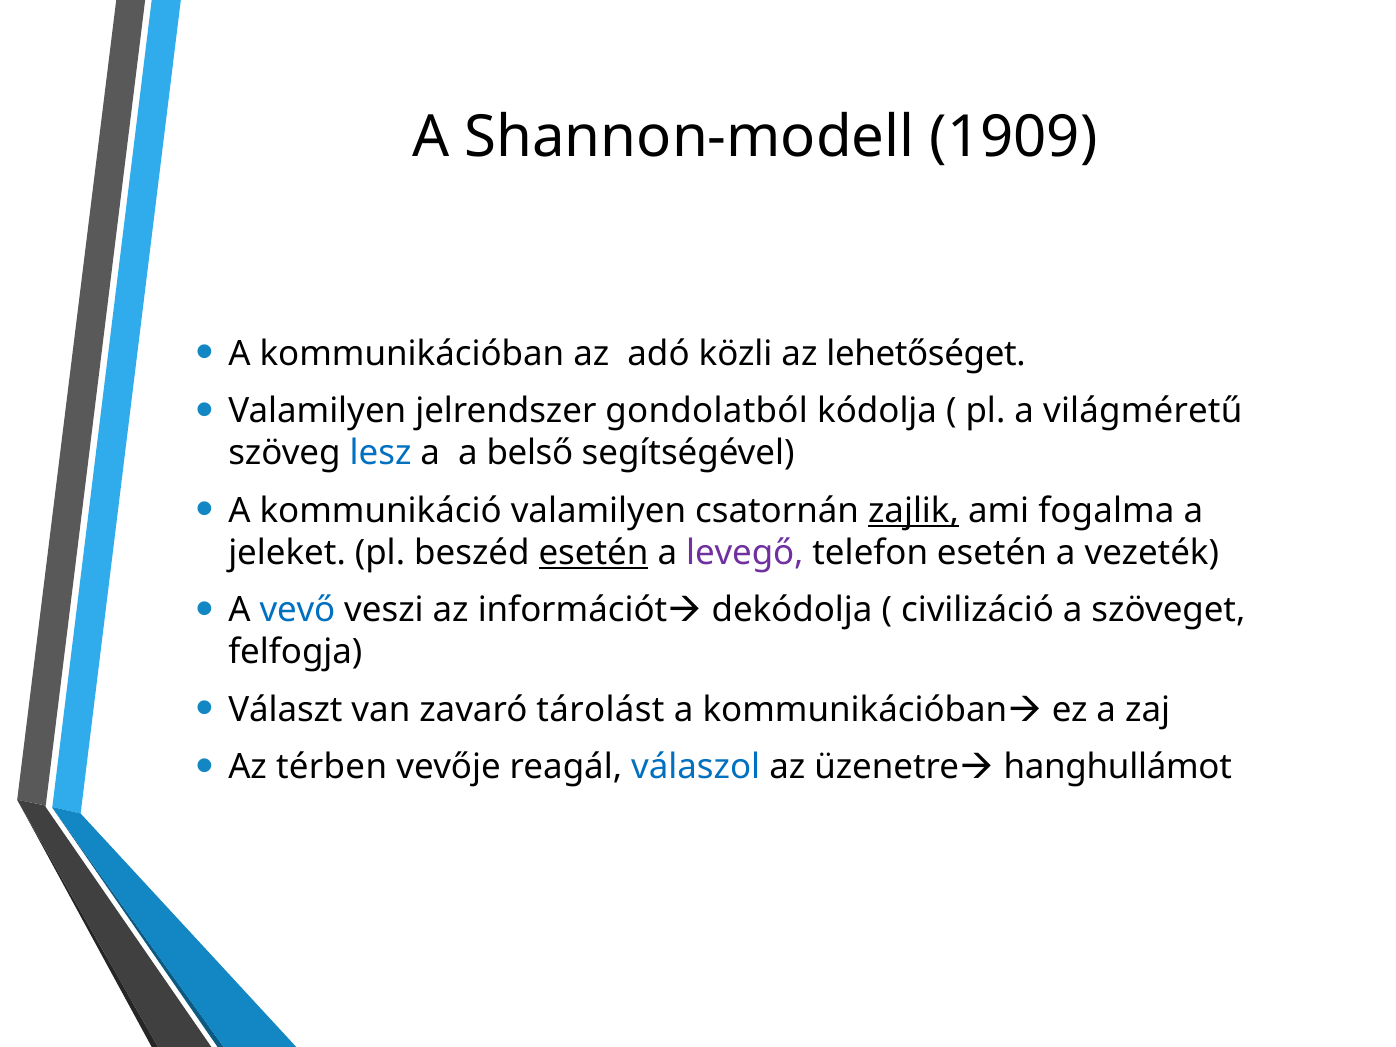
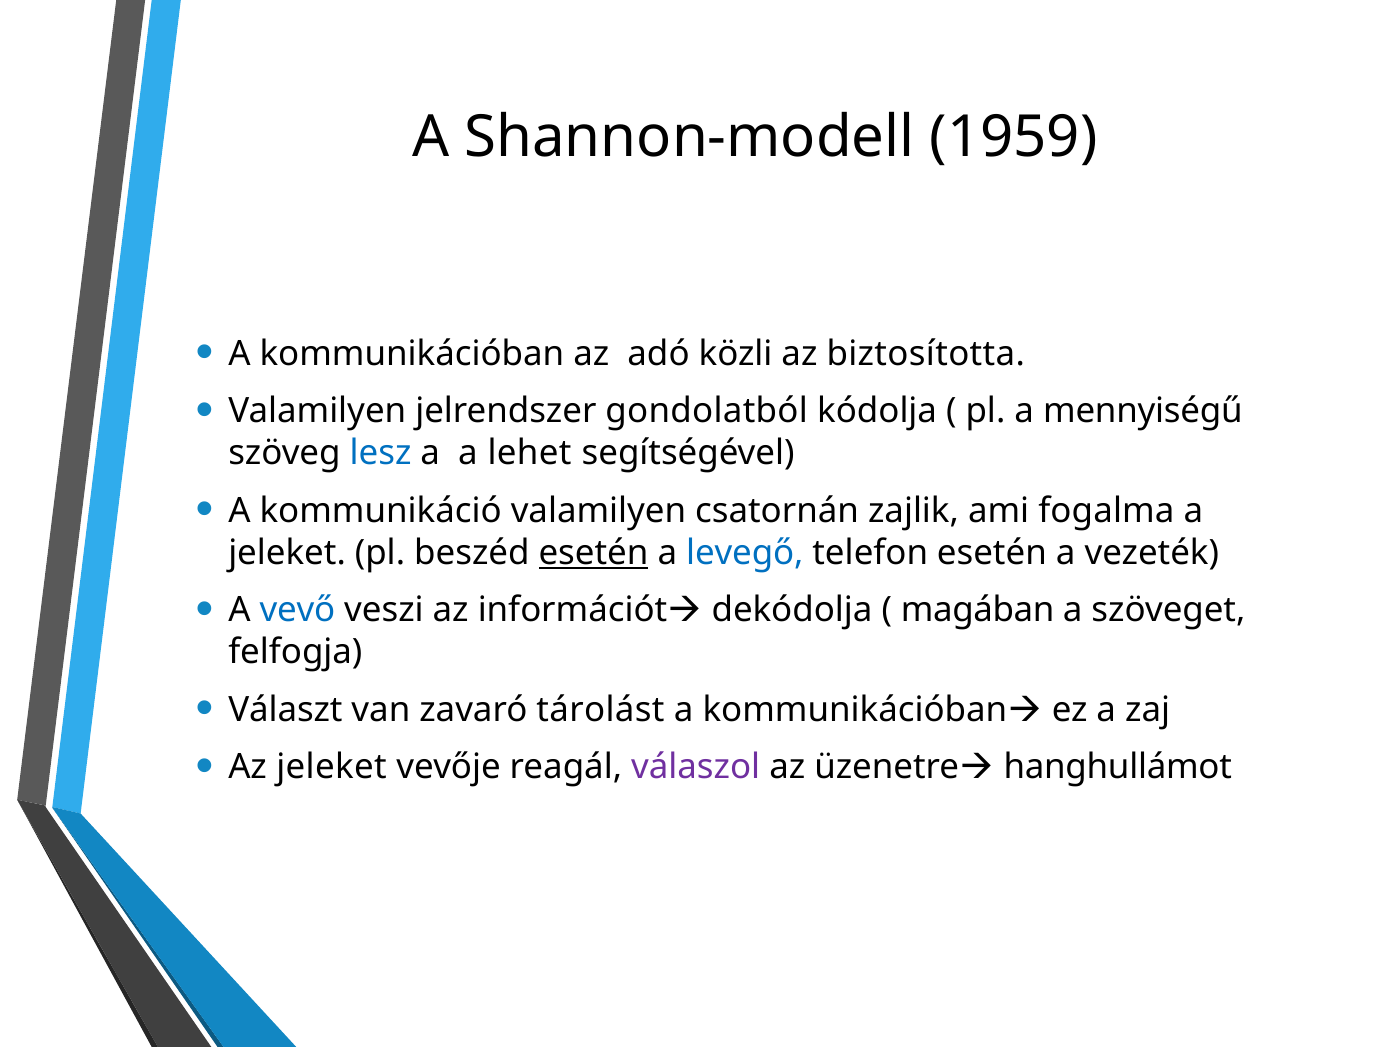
1909: 1909 -> 1959 (1014, 137)
lehetőséget: lehetőséget -> biztosította (926, 354)
világméretű: világméretű -> mennyiségű (1143, 411)
belső: belső -> lehet (530, 453)
zajlik underline: present -> none (914, 511)
levegő colour: purple -> blue (745, 553)
civilizáció: civilizáció -> magában (978, 610)
Az térben: térben -> jeleket (332, 767)
válaszol colour: blue -> purple (696, 767)
